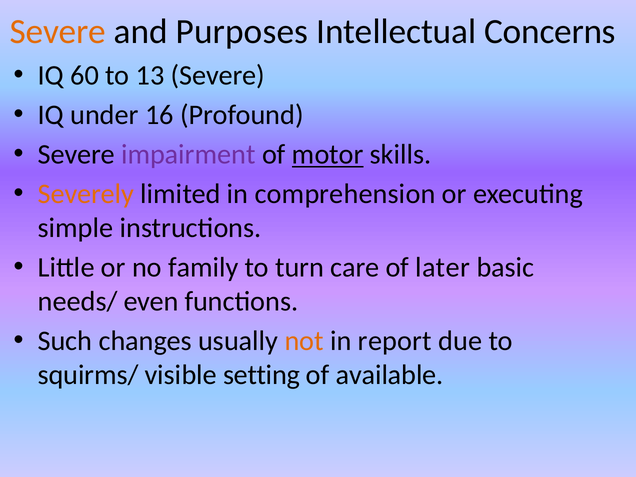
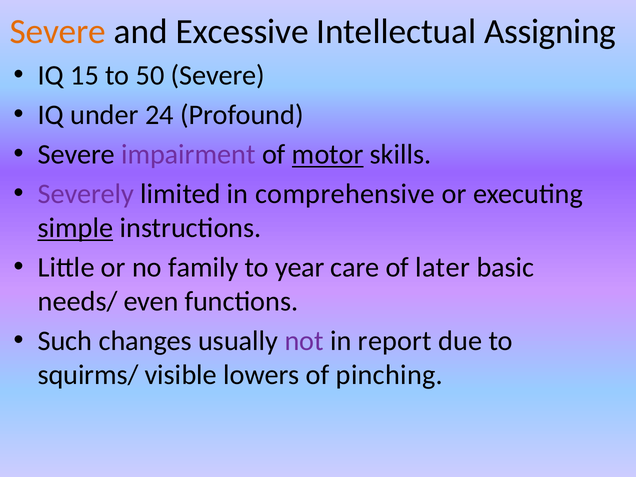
Purposes: Purposes -> Excessive (242, 32)
Concerns: Concerns -> Assigning (550, 32)
60: 60 -> 15 (85, 75)
13: 13 -> 50 (150, 75)
16: 16 -> 24 (159, 115)
Severely colour: orange -> purple (86, 194)
comprehension: comprehension -> comprehensive (345, 194)
simple underline: none -> present (75, 228)
turn: turn -> year (300, 268)
not colour: orange -> purple (304, 341)
setting: setting -> lowers (261, 375)
available: available -> pinching (389, 375)
